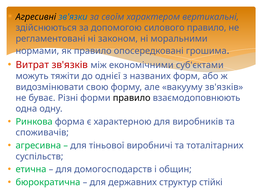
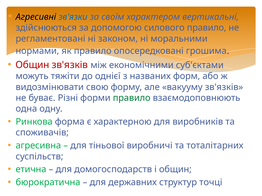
Витрат: Витрат -> Общин (32, 65)
правило colour: black -> green (132, 98)
стійкі: стійкі -> точці (211, 183)
